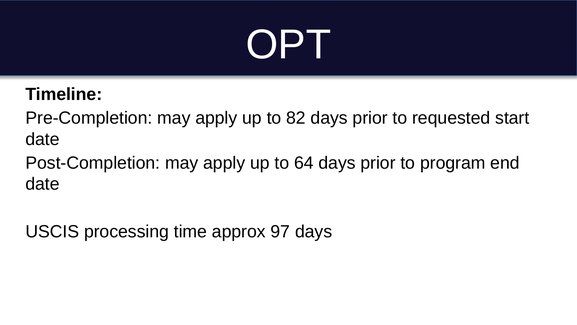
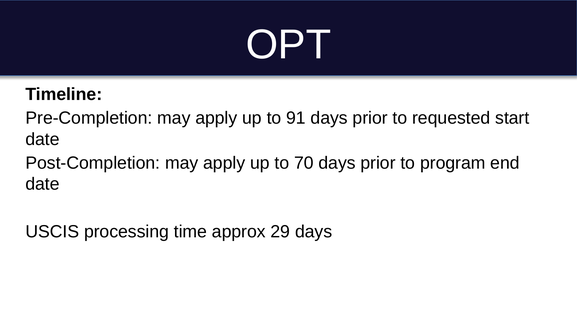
82: 82 -> 91 (296, 118)
64: 64 -> 70 (304, 163)
97: 97 -> 29 (280, 231)
